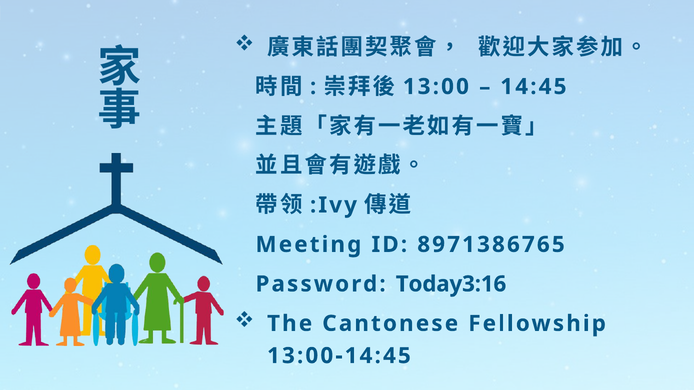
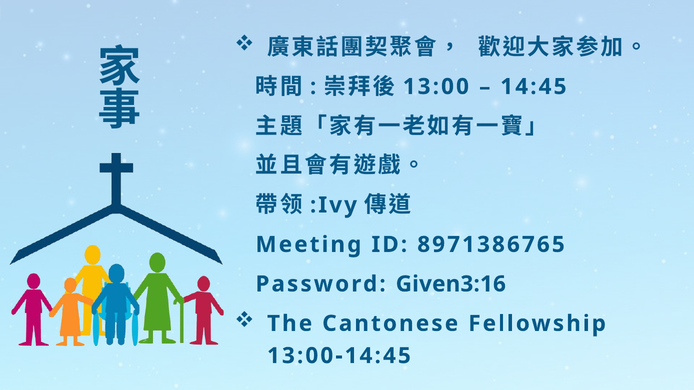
Today3:16: Today3:16 -> Given3:16 (451, 284)
